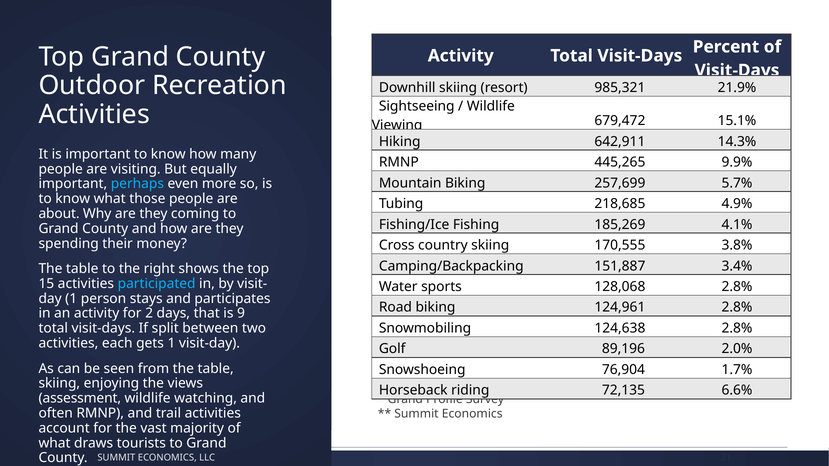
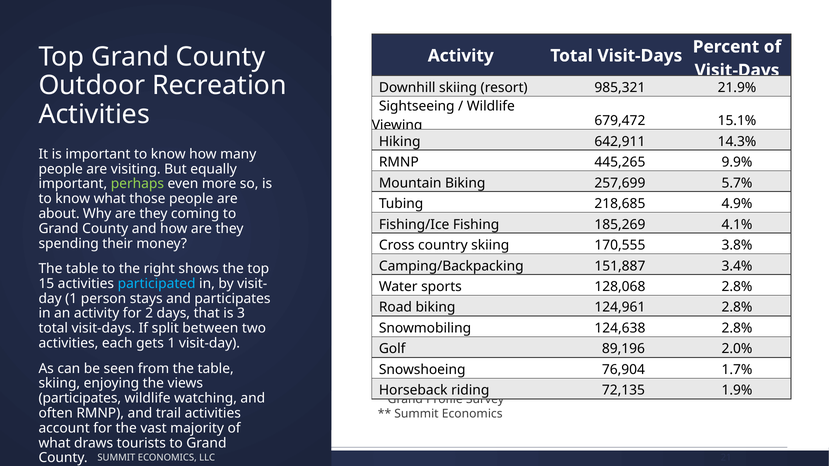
perhaps colour: light blue -> light green (137, 184)
9: 9 -> 3 (241, 314)
6.6%: 6.6% -> 1.9% (737, 391)
assessment: assessment -> participates (80, 399)
